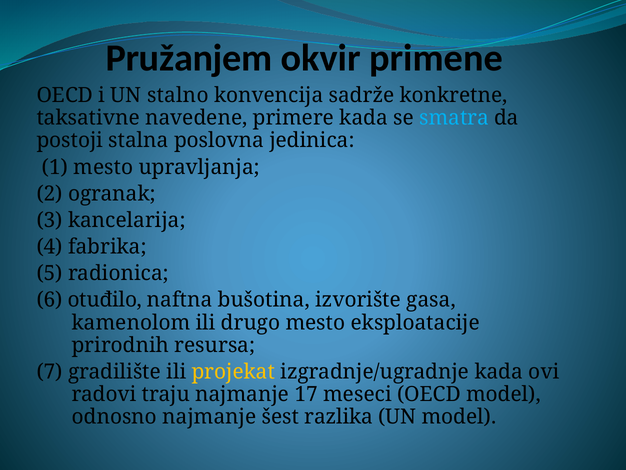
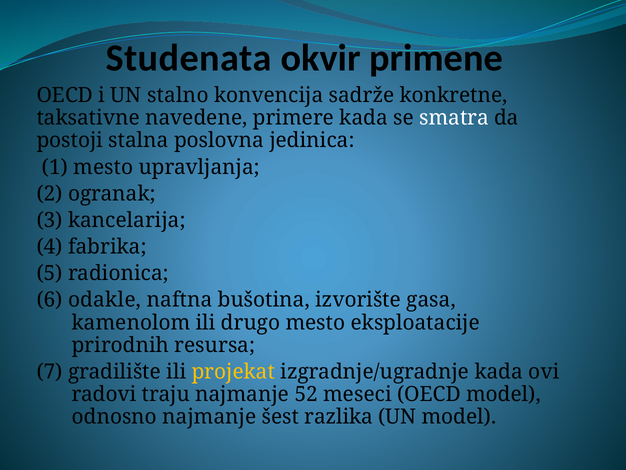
Pružanjem: Pružanjem -> Studenata (189, 58)
smatra colour: light blue -> white (454, 118)
otuđilo: otuđilo -> odakle (105, 300)
17: 17 -> 52 (306, 394)
